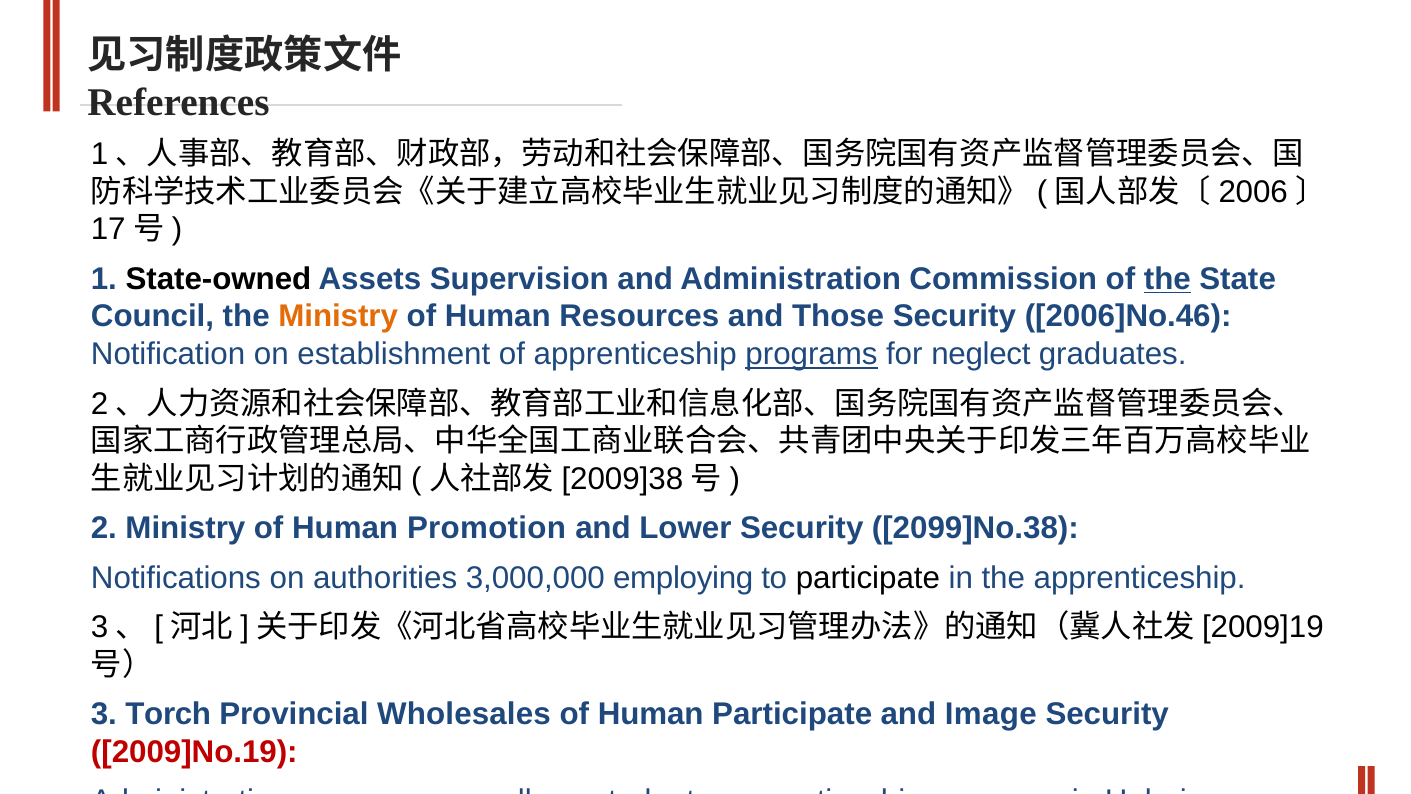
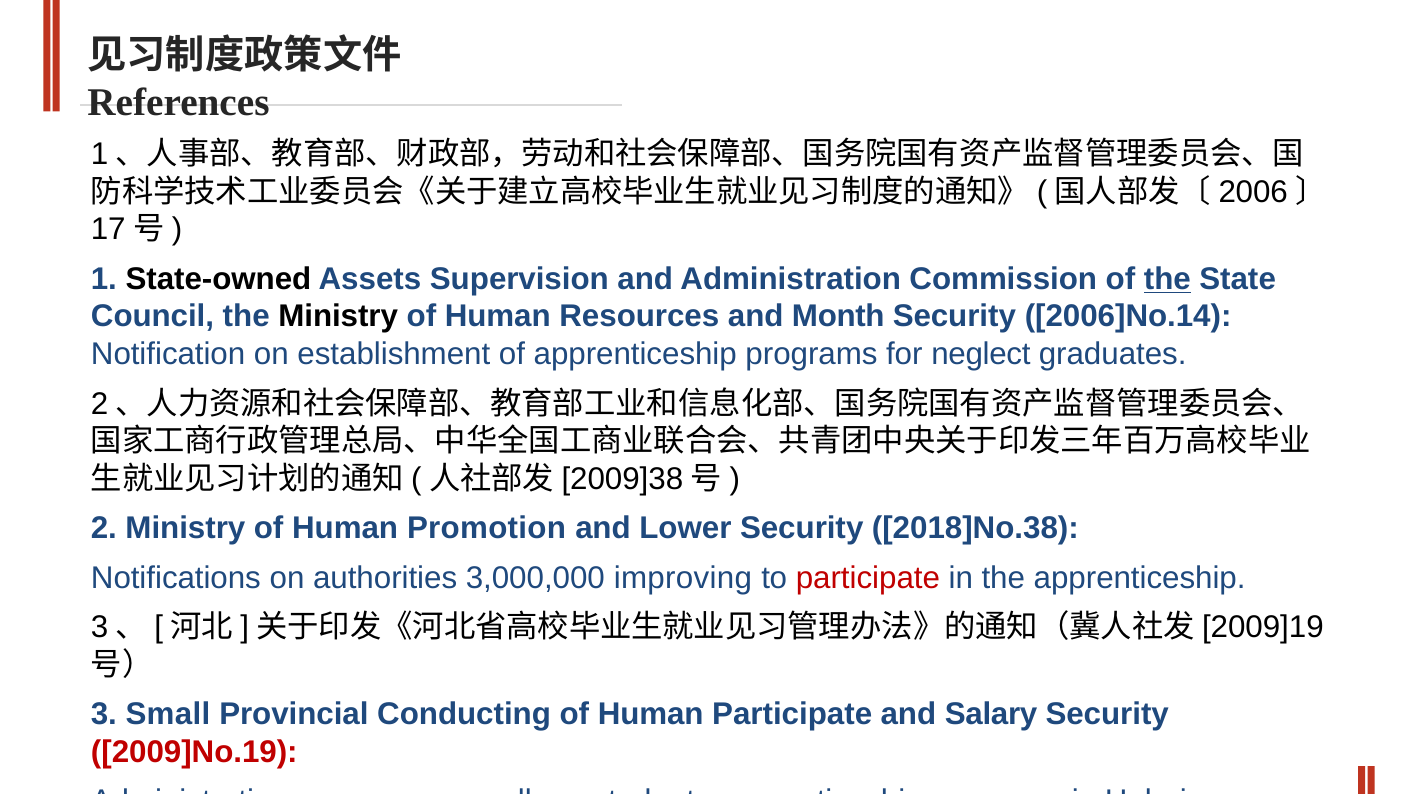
Ministry colour: orange -> black (338, 317)
Those: Those -> Month (838, 317)
2006]No.46: 2006]No.46 -> 2006]No.14 (1128, 317)
programs underline: present -> none (812, 354)
2099]No.38: 2099]No.38 -> 2018]No.38 (975, 528)
employing: employing -> improving (683, 578)
participate colour: black -> red (868, 578)
Torch: Torch -> Small (168, 714)
Wholesales: Wholesales -> Conducting (464, 714)
Image: Image -> Salary (991, 714)
